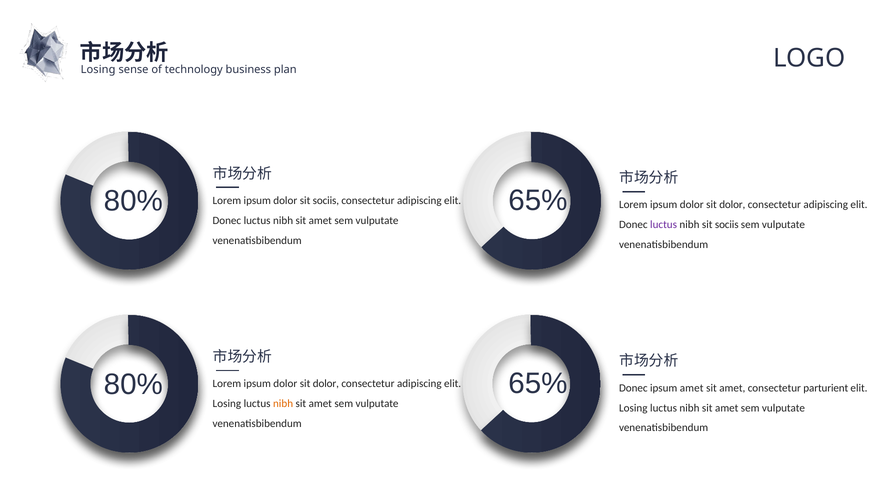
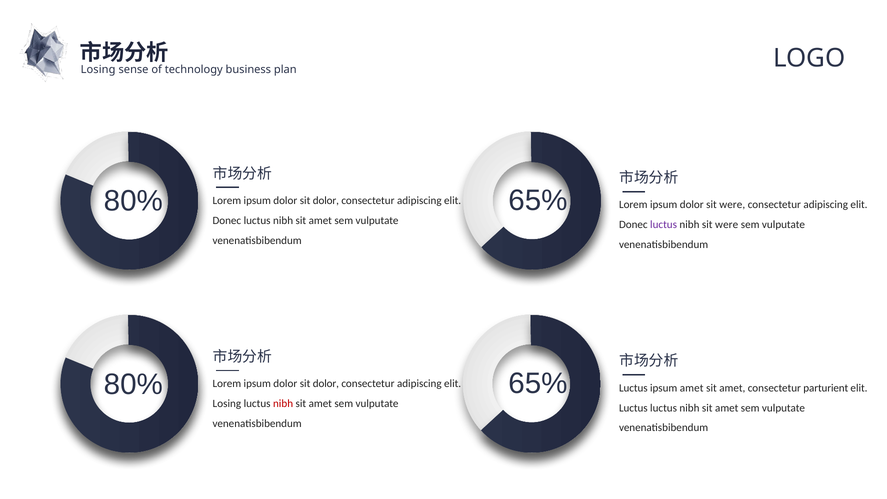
sociis: sociis -> dolor (326, 200)
dolor: dolor -> were (732, 205)
nibh sit sociis: sociis -> were (727, 225)
Donec: Donec -> Luctus (633, 388)
nibh colour: orange -> red (283, 404)
Losing: Losing -> Luctus (633, 408)
